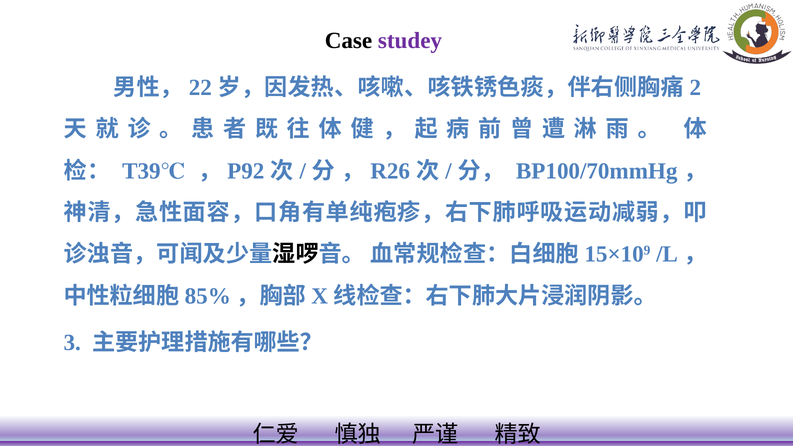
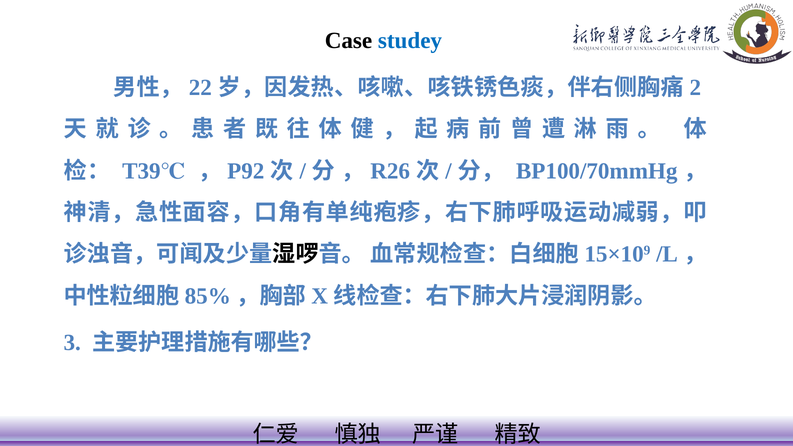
studey colour: purple -> blue (410, 41)
